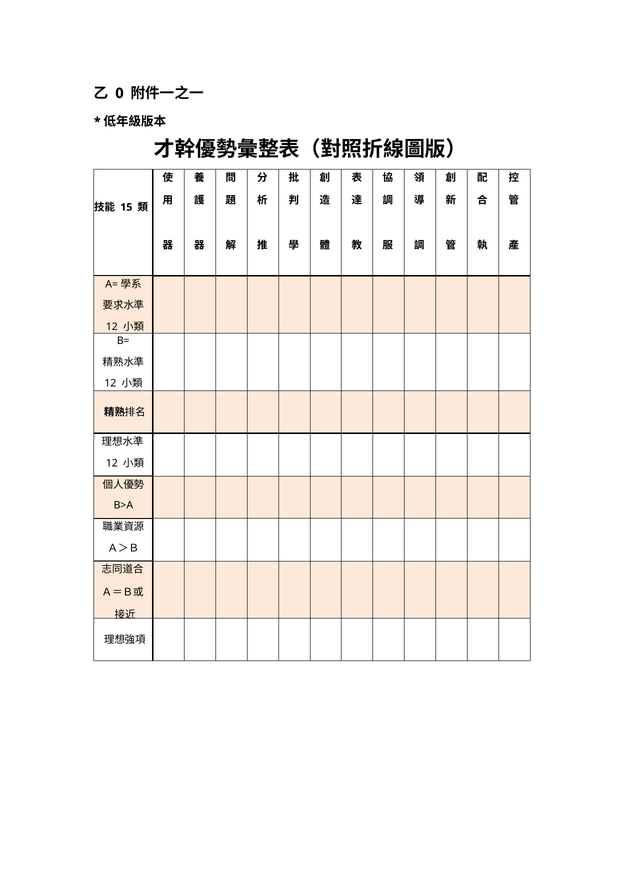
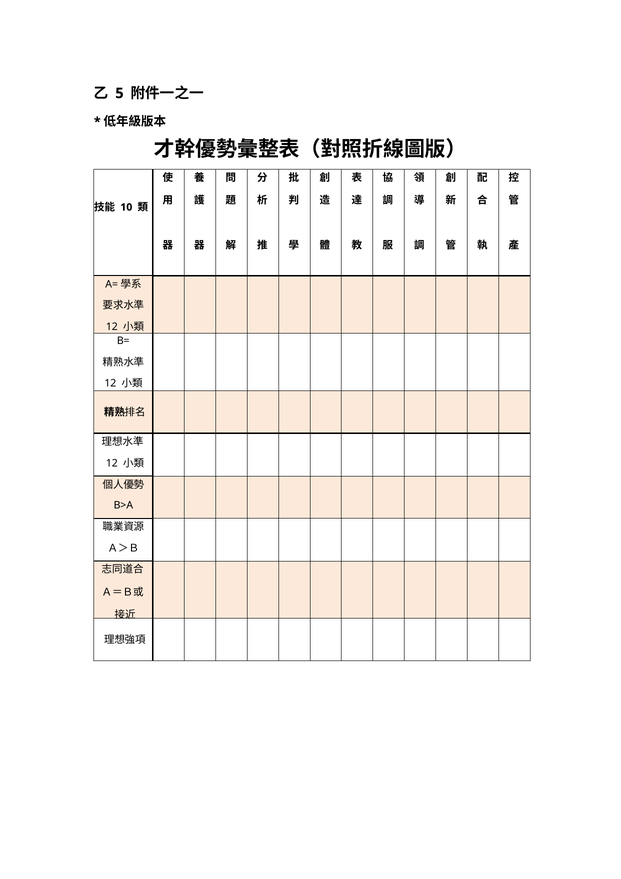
0: 0 -> 5 (119, 93)
15: 15 -> 10 (126, 207)
